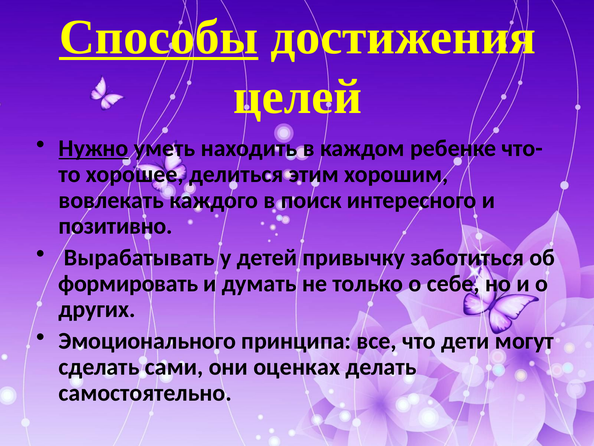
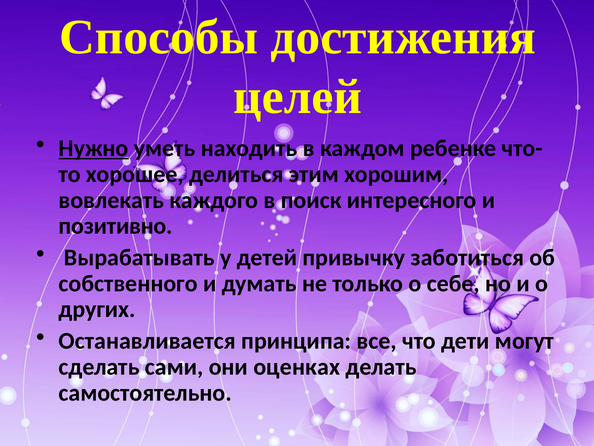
Способы underline: present -> none (159, 37)
формировать: формировать -> собственного (128, 283)
Эмоционального: Эмоционального -> Останавливается (147, 341)
